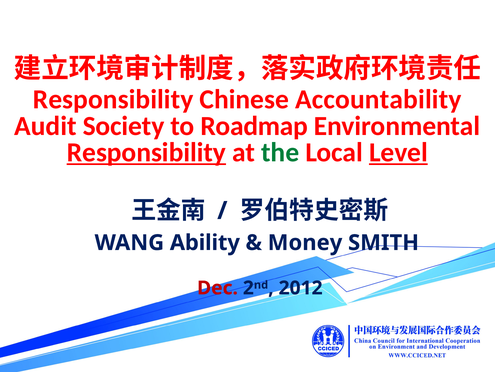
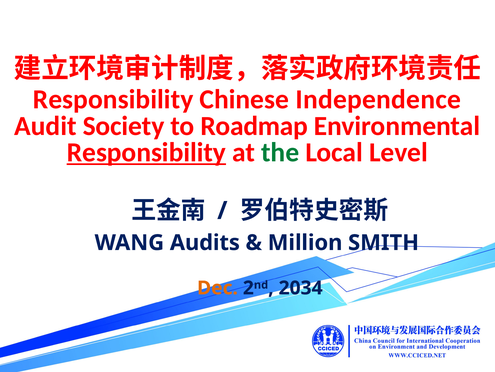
Accountability: Accountability -> Independence (378, 99)
Level underline: present -> none (398, 152)
Ability: Ability -> Audits (205, 242)
Money: Money -> Million (305, 242)
Dec colour: red -> orange (217, 287)
2012: 2012 -> 2034 (301, 287)
